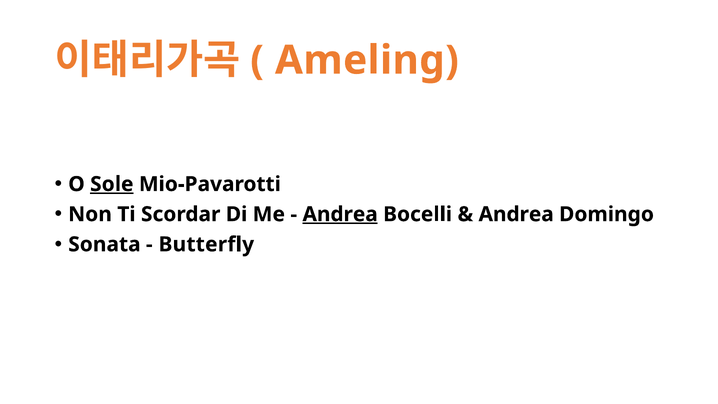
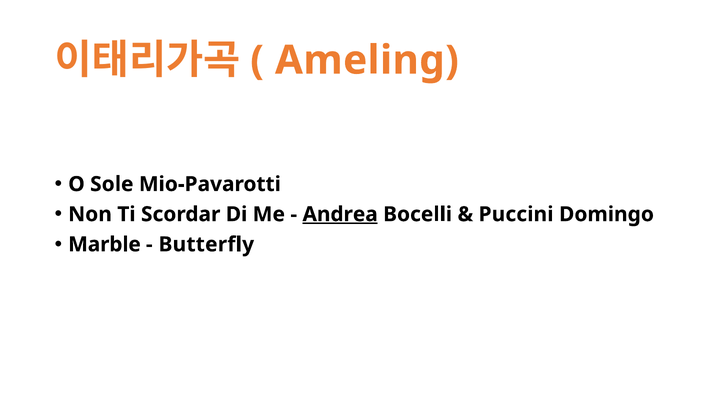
Sole underline: present -> none (112, 184)
Andrea: Andrea -> Puccini (516, 214)
Sonata: Sonata -> Marble (105, 244)
